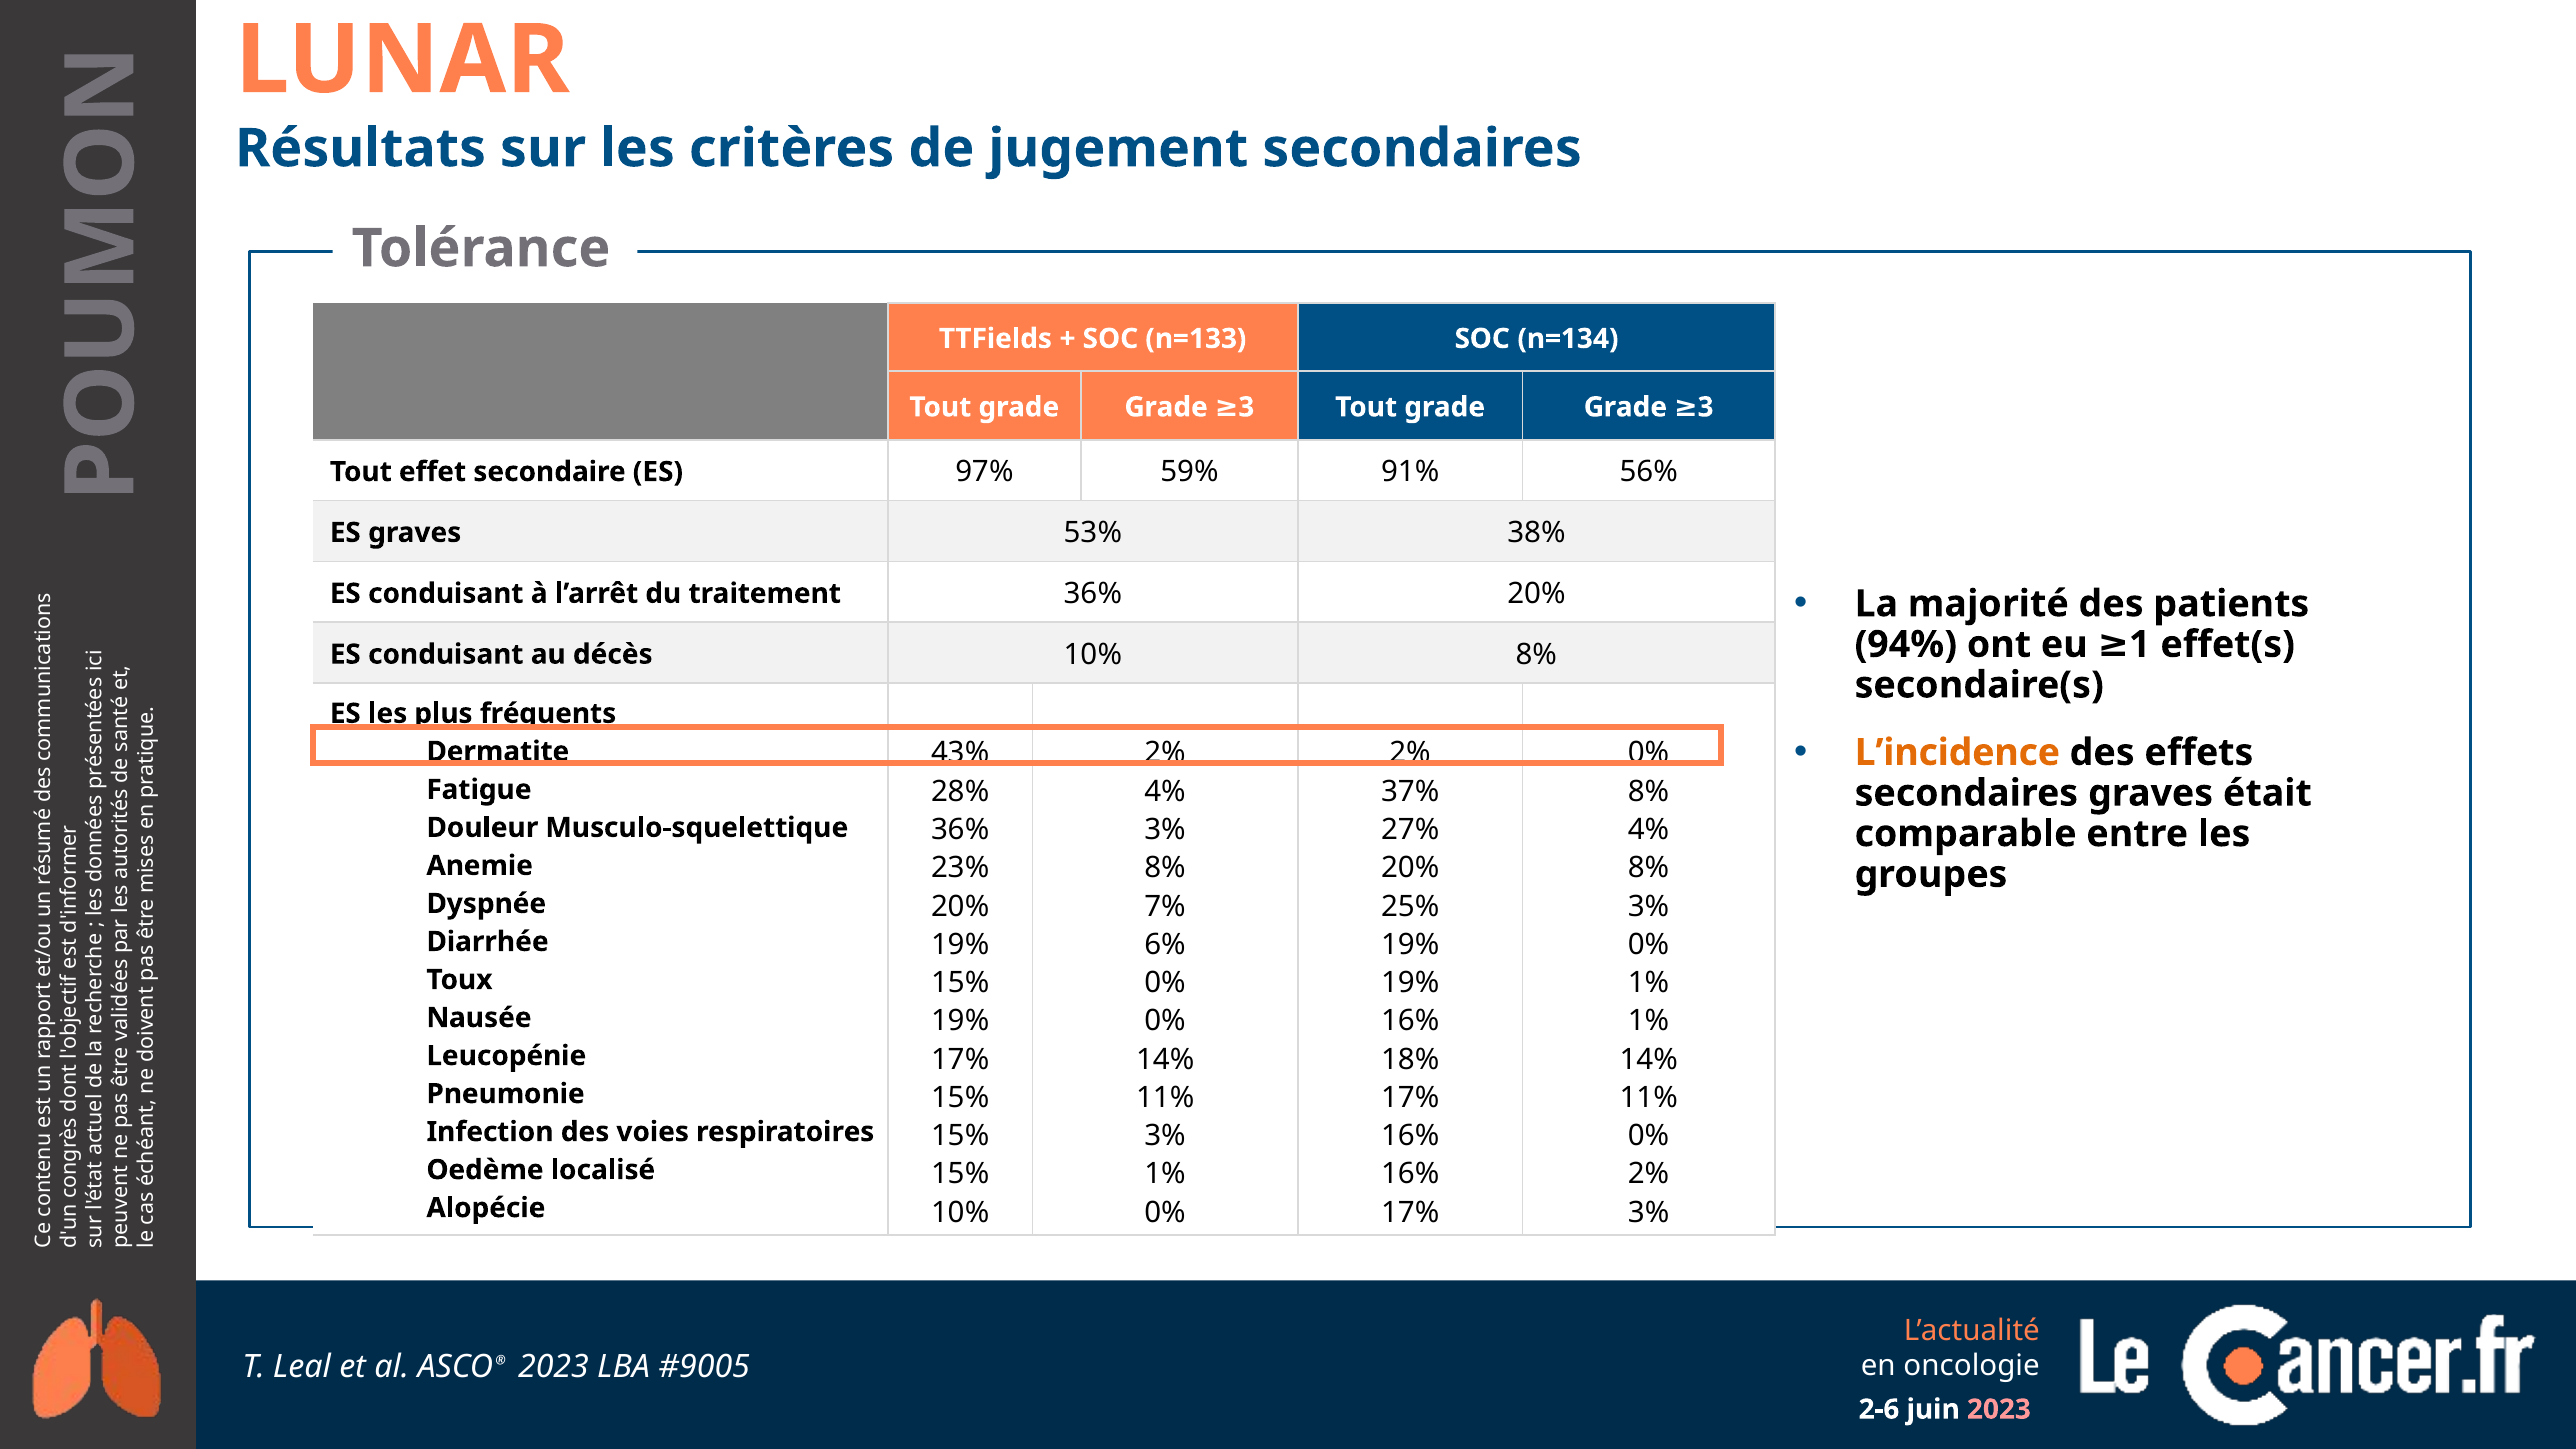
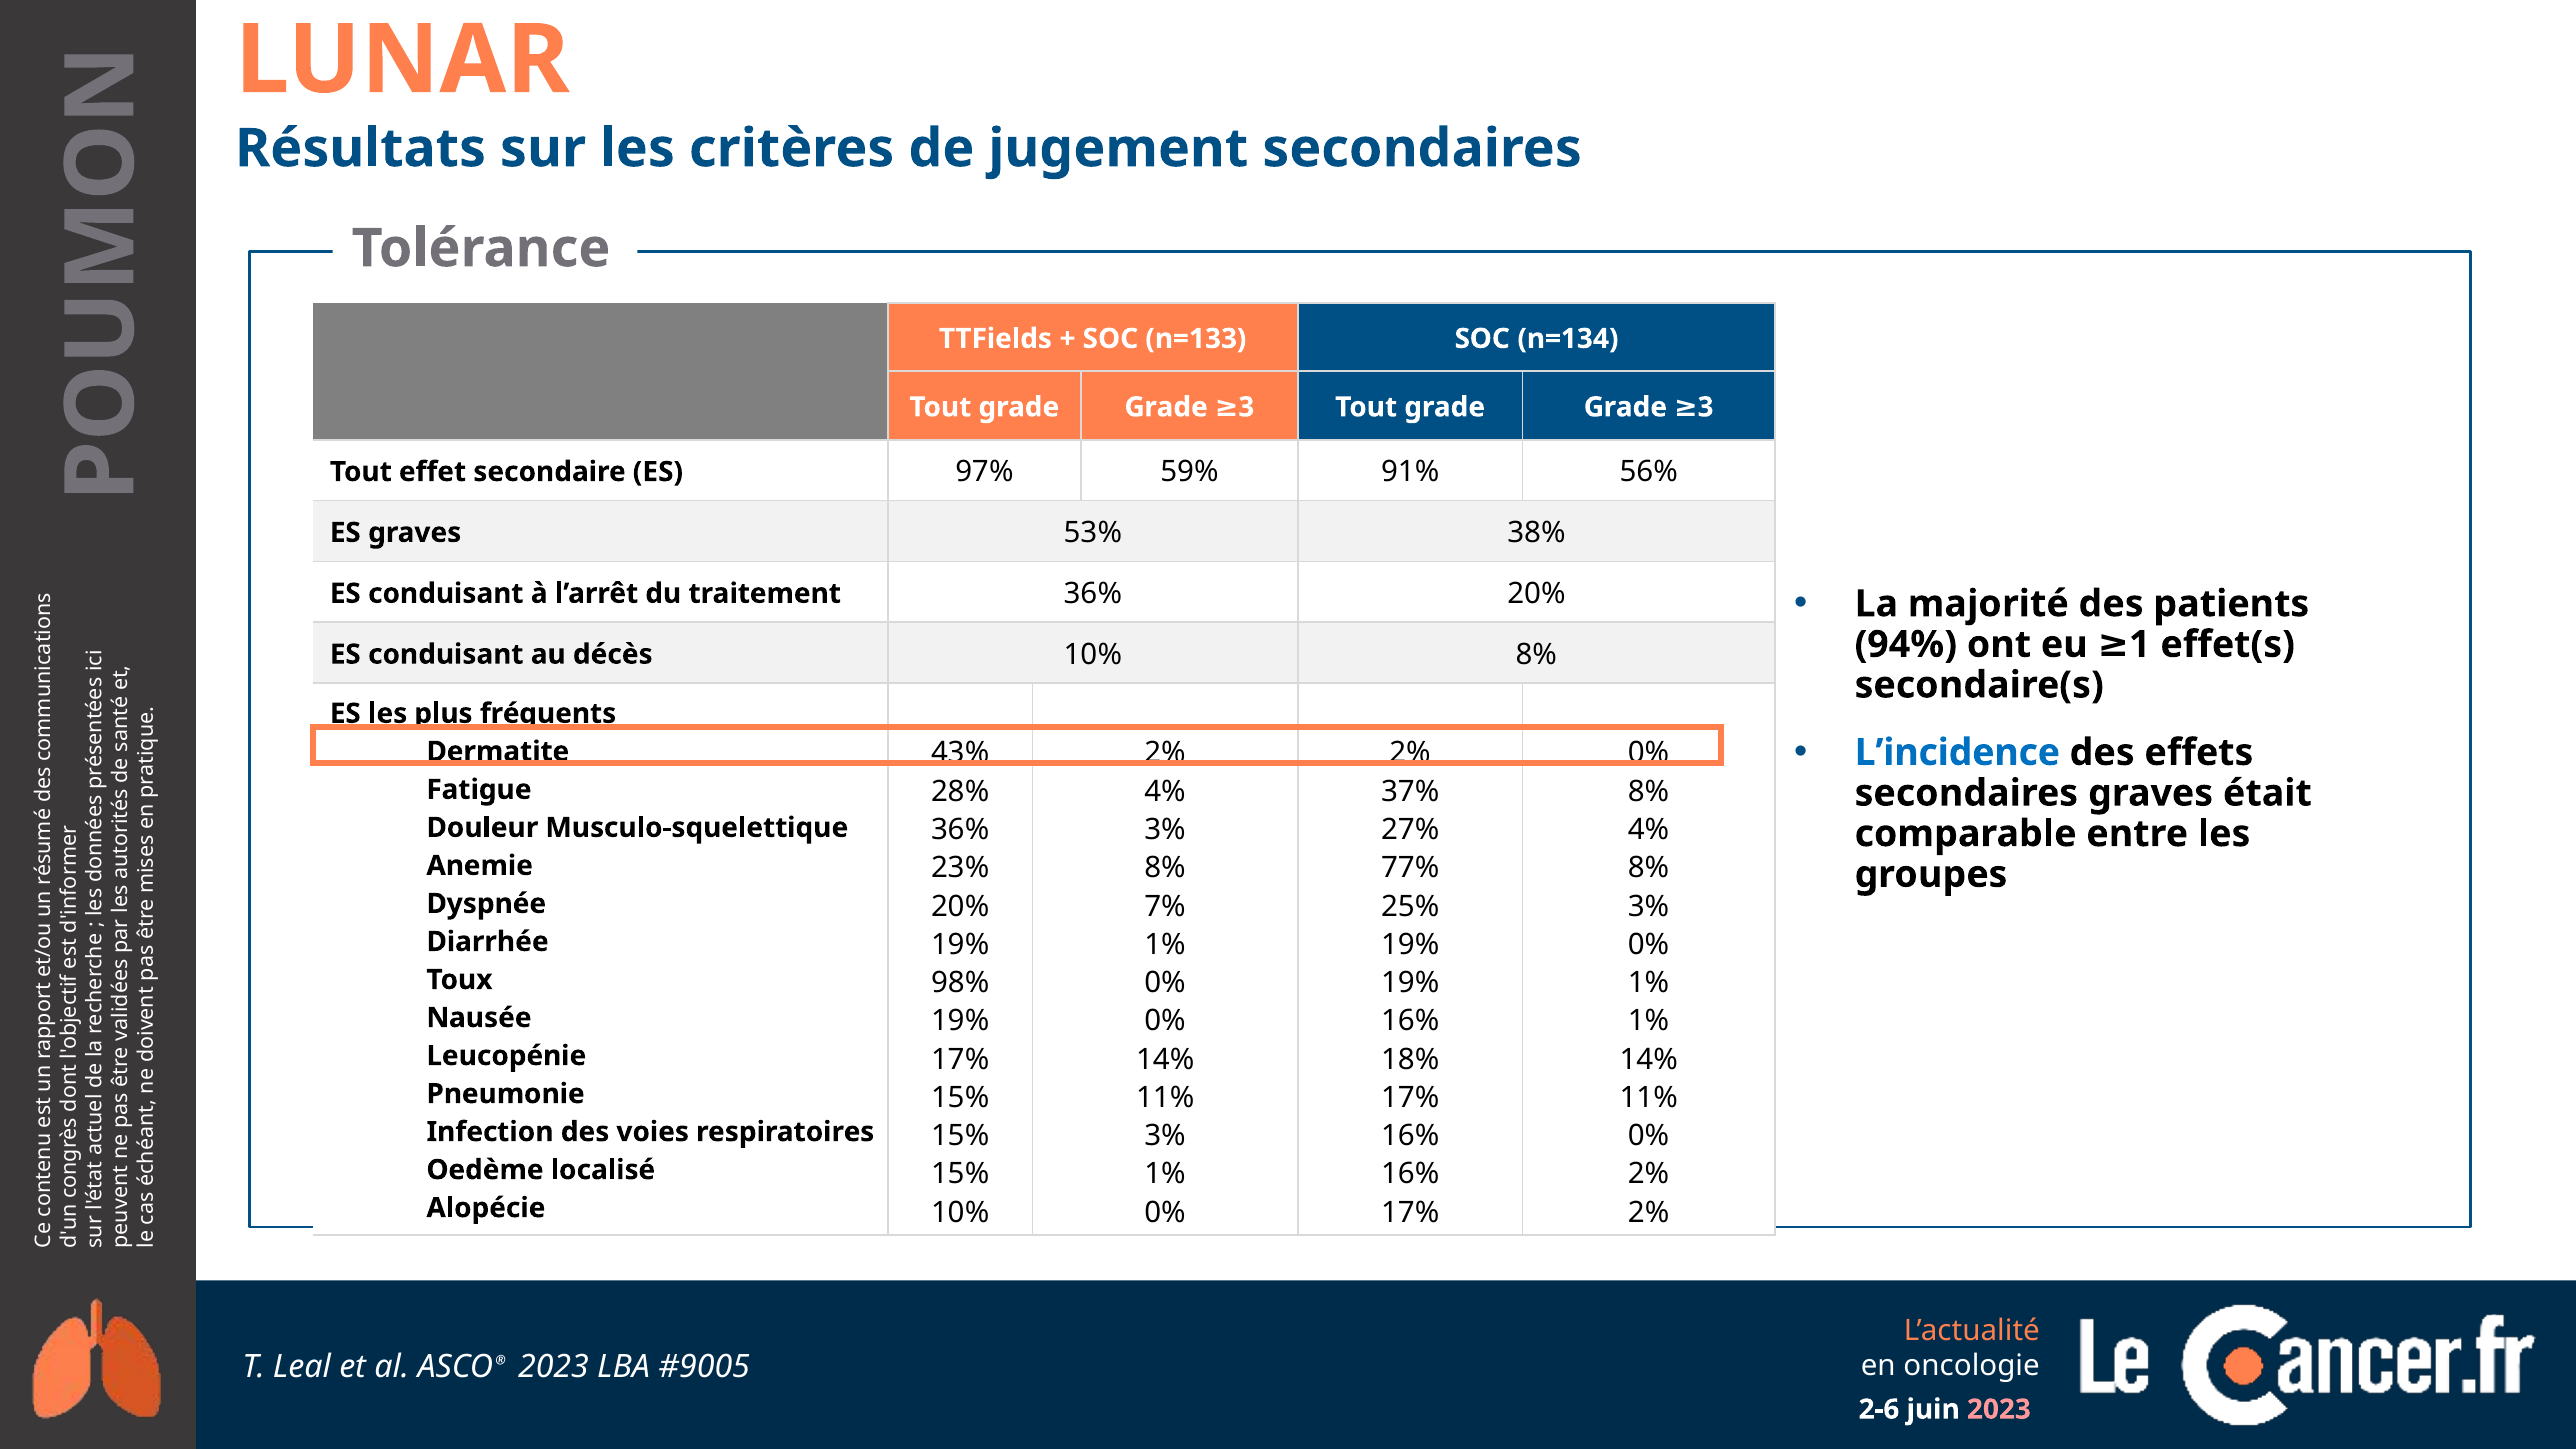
L’incidence colour: orange -> blue (1957, 753)
20%: 20% -> 77% (1410, 868)
6%: 6% -> 1% (1165, 945)
15%: 15% -> 98% (960, 983)
3%: 3% -> 2% (1649, 1212)
